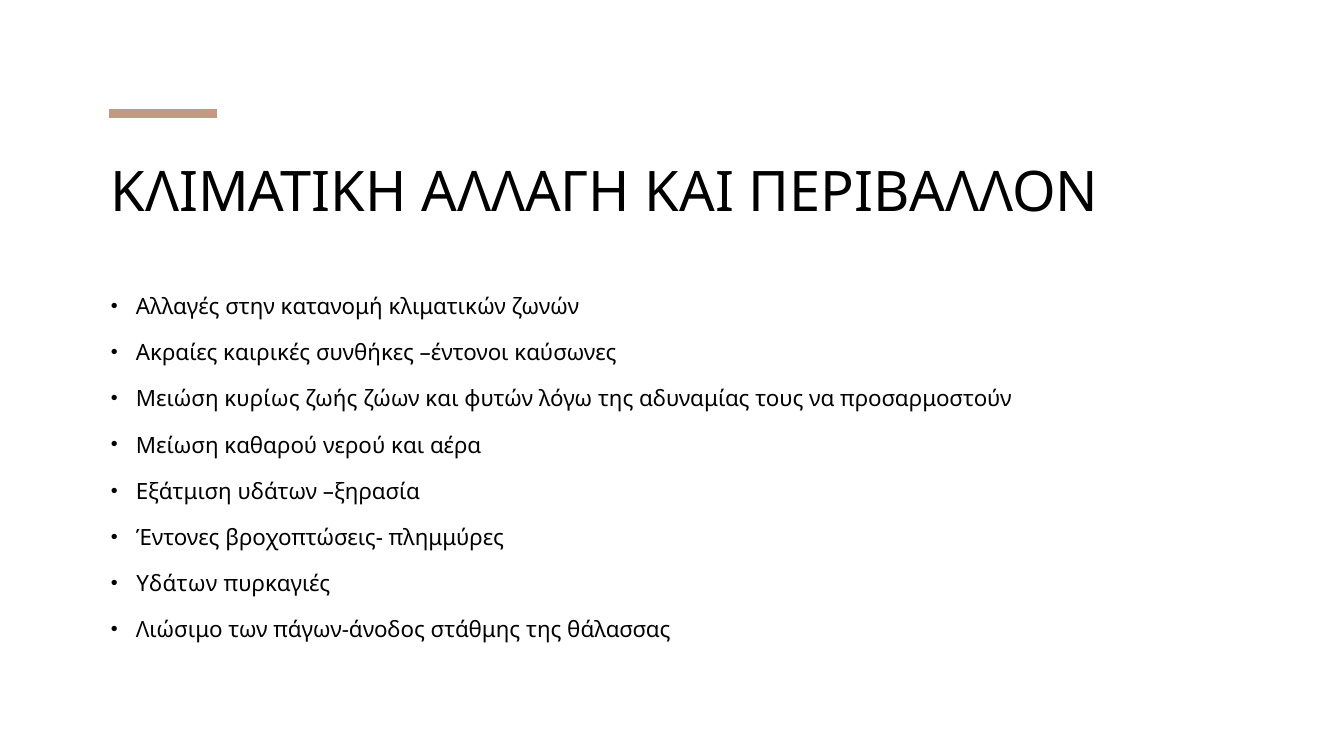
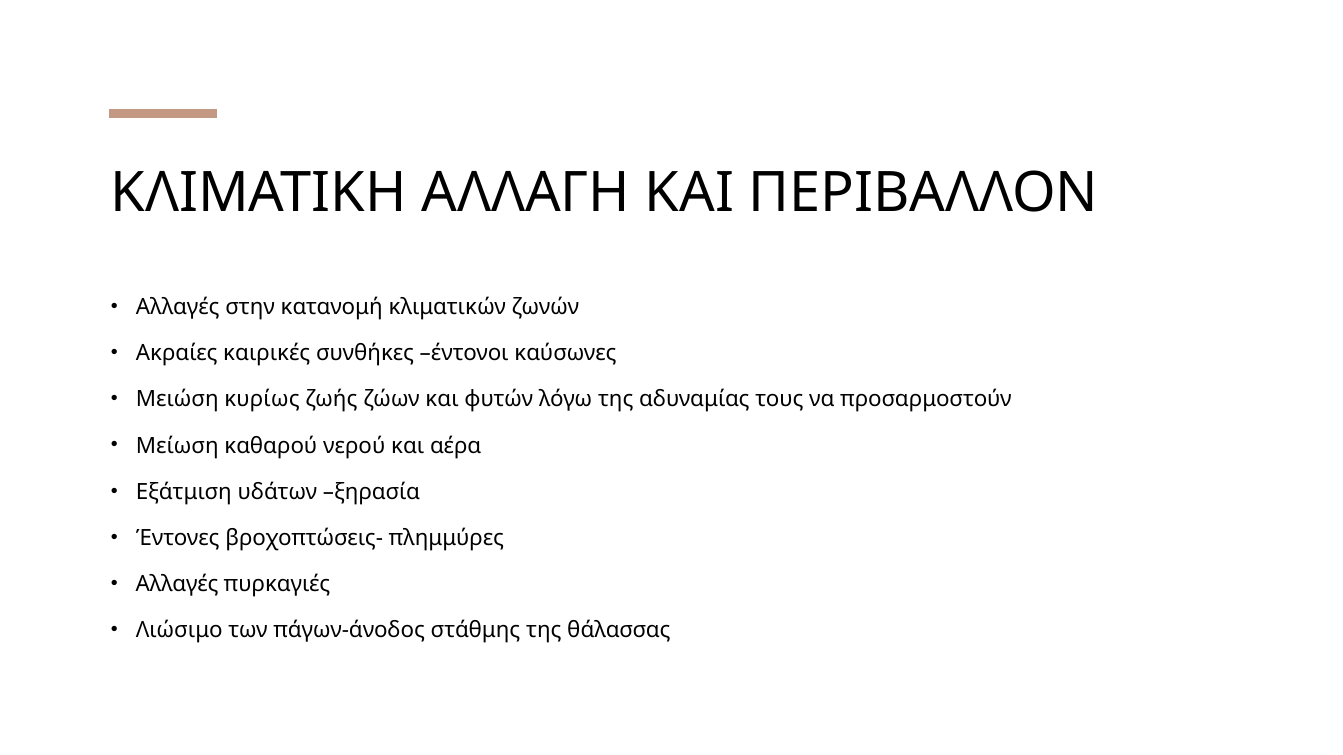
Υδάτων: Υδάτων -> Αλλαγές (177, 584)
